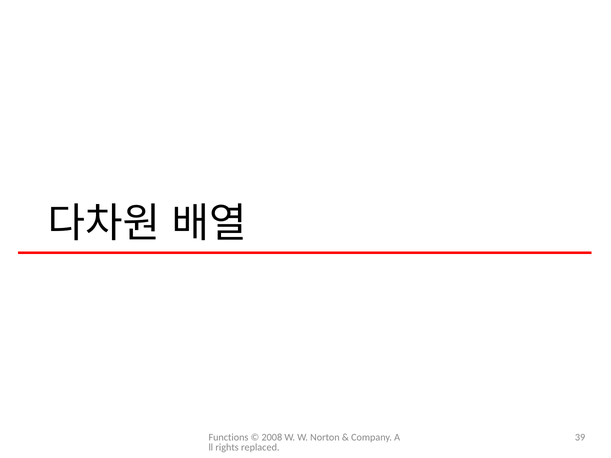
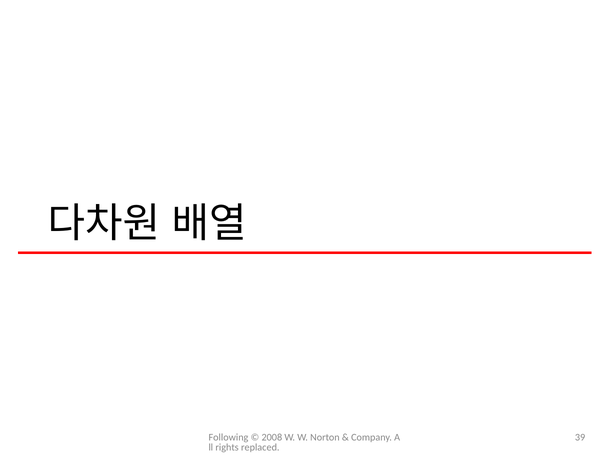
Functions: Functions -> Following (228, 438)
